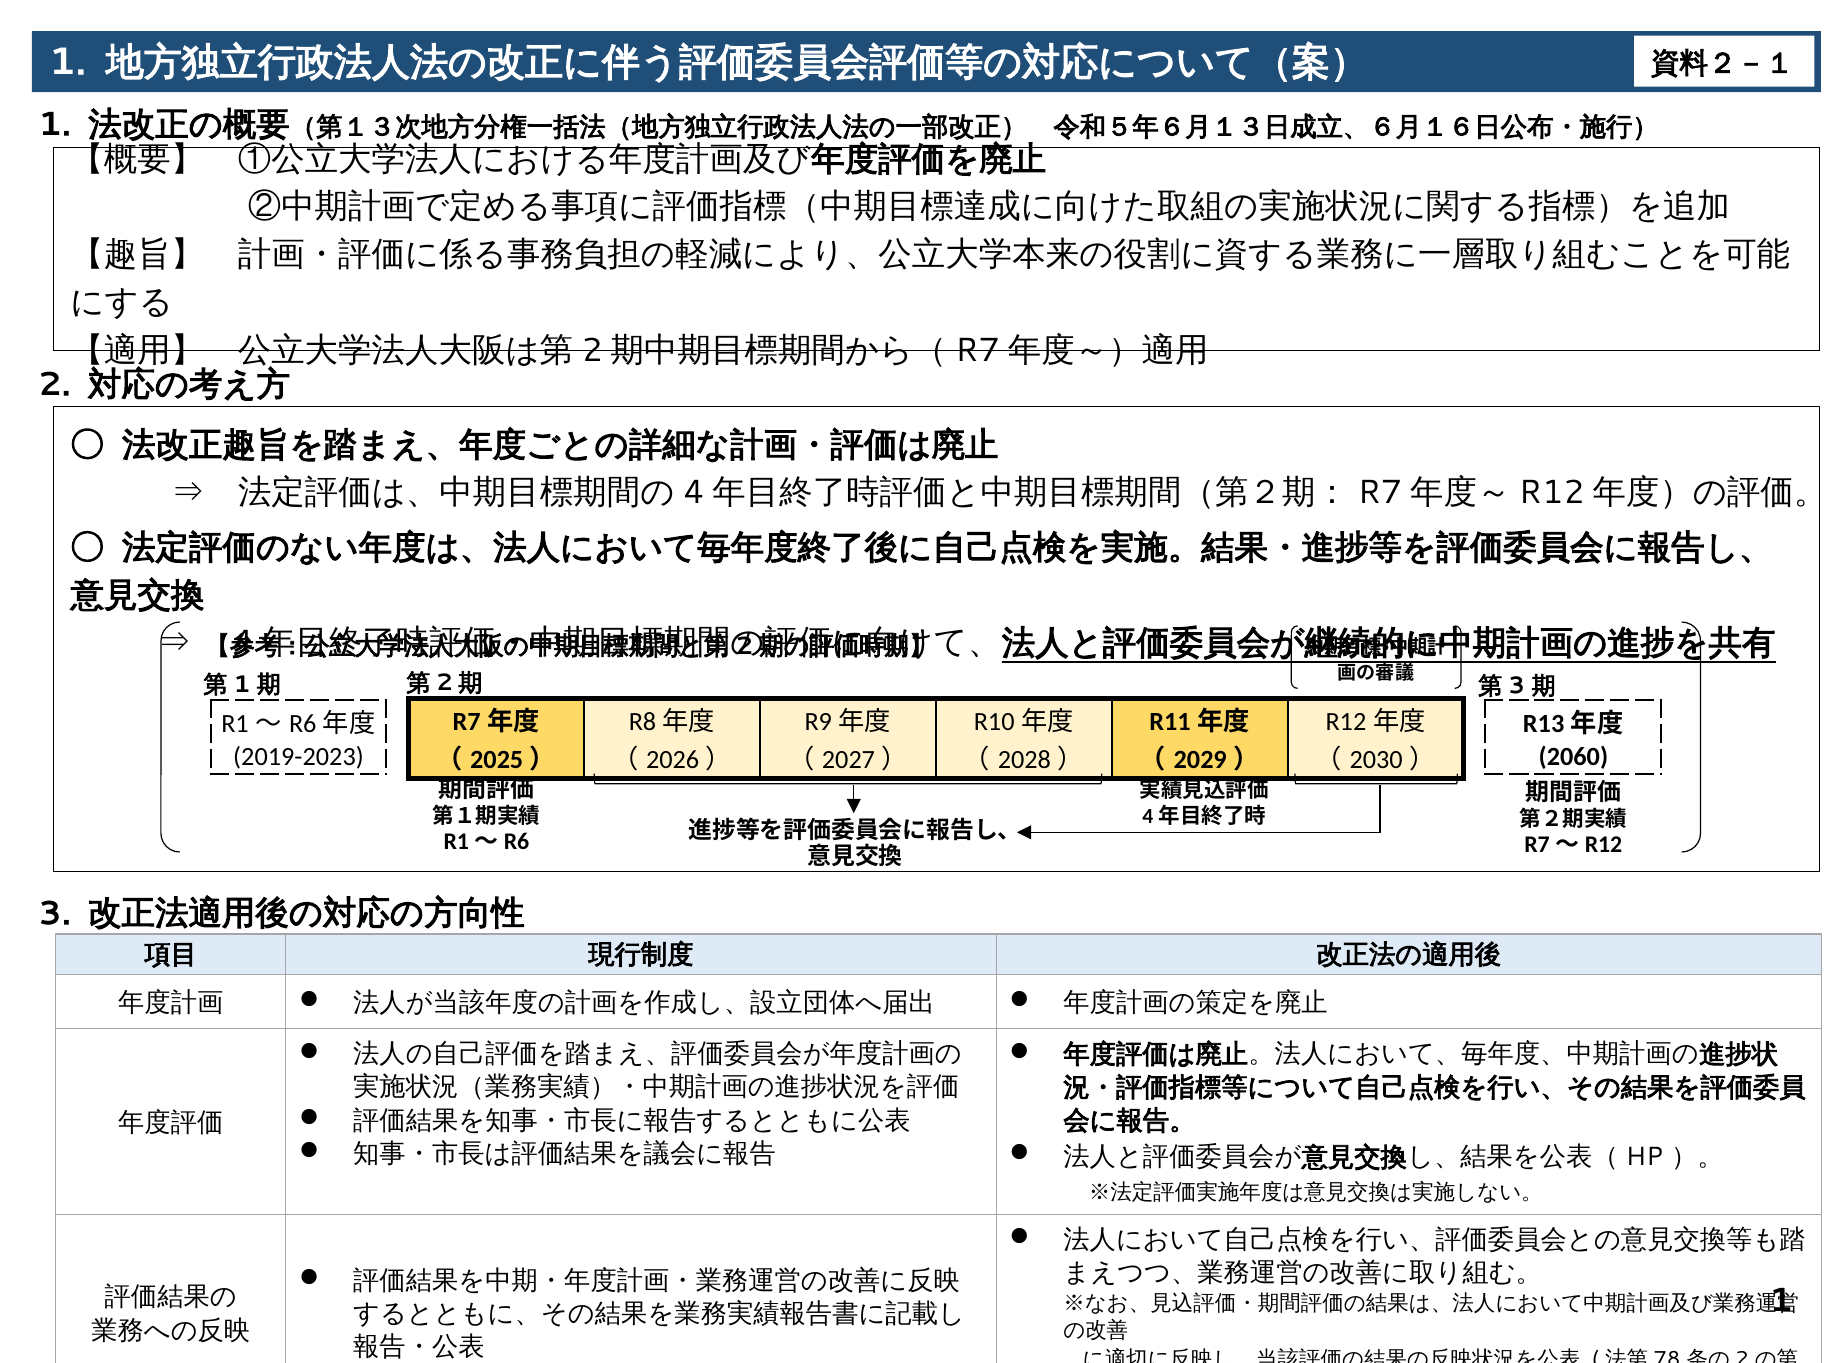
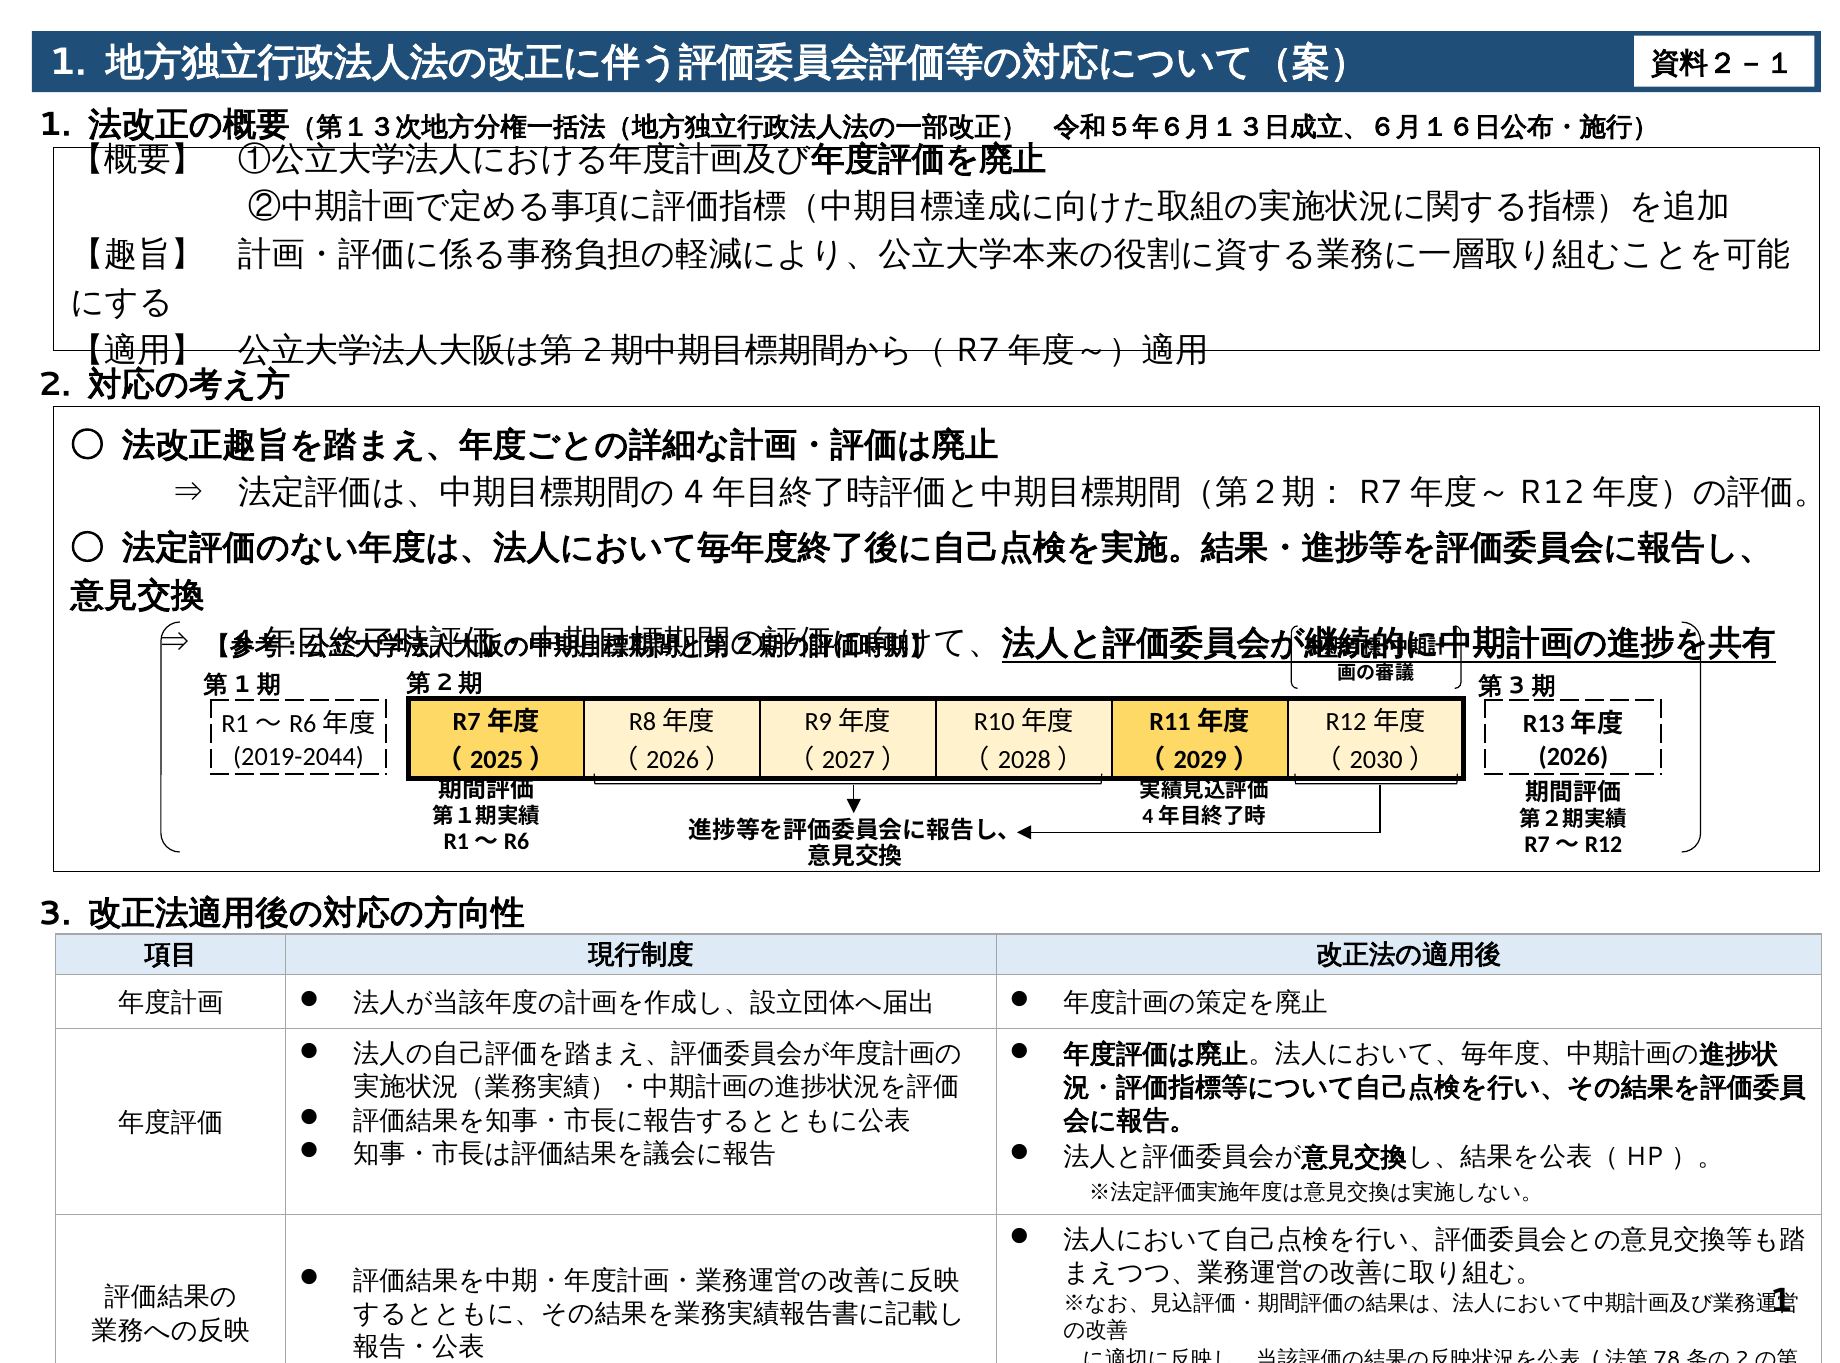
2019-2023: 2019-2023 -> 2019-2044 (299, 757)
2060: 2060 -> 2026 (1573, 757)
